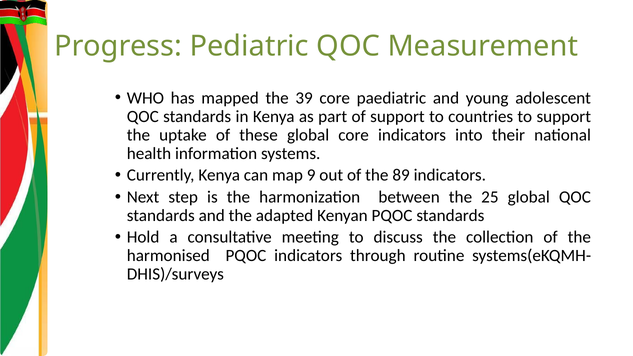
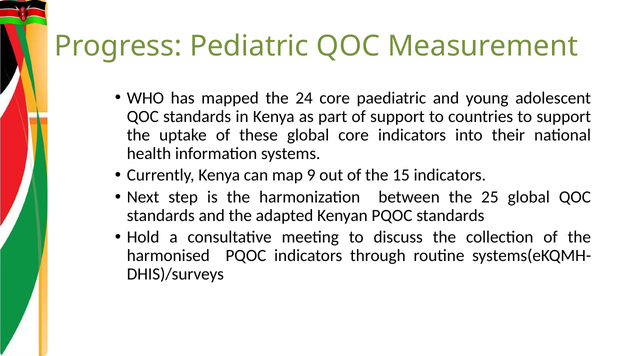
39: 39 -> 24 (304, 98)
89: 89 -> 15 (401, 175)
